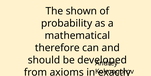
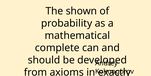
therefore: therefore -> complete (57, 48)
